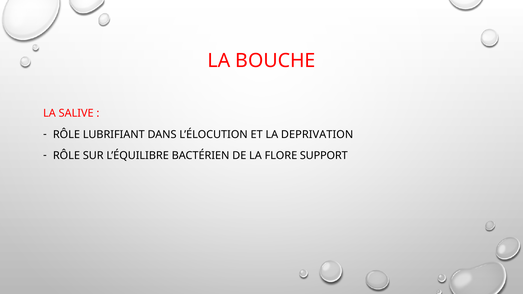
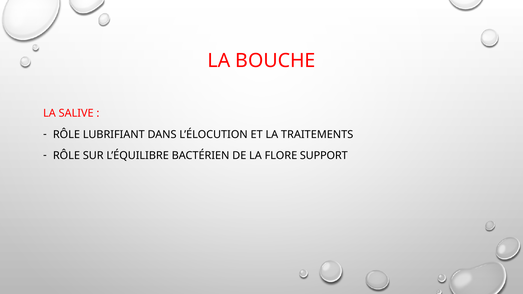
DEPRIVATION: DEPRIVATION -> TRAITEMENTS (317, 135)
